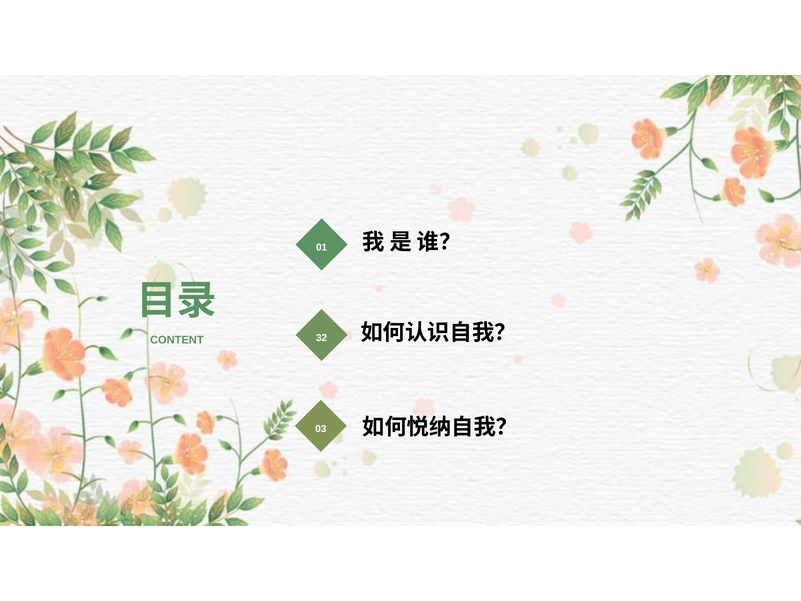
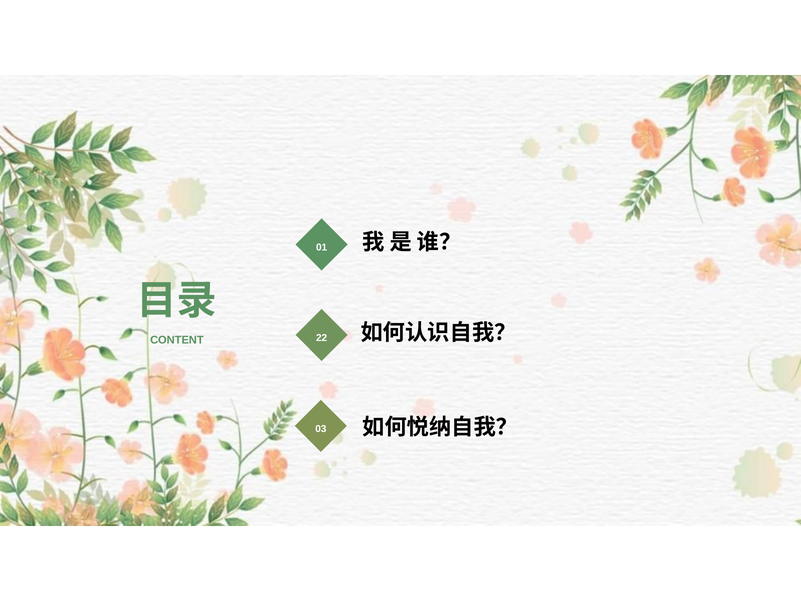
32: 32 -> 22 (322, 338)
